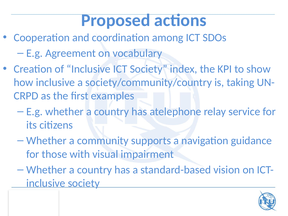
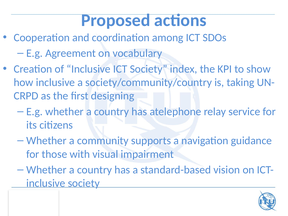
examples: examples -> designing (113, 96)
